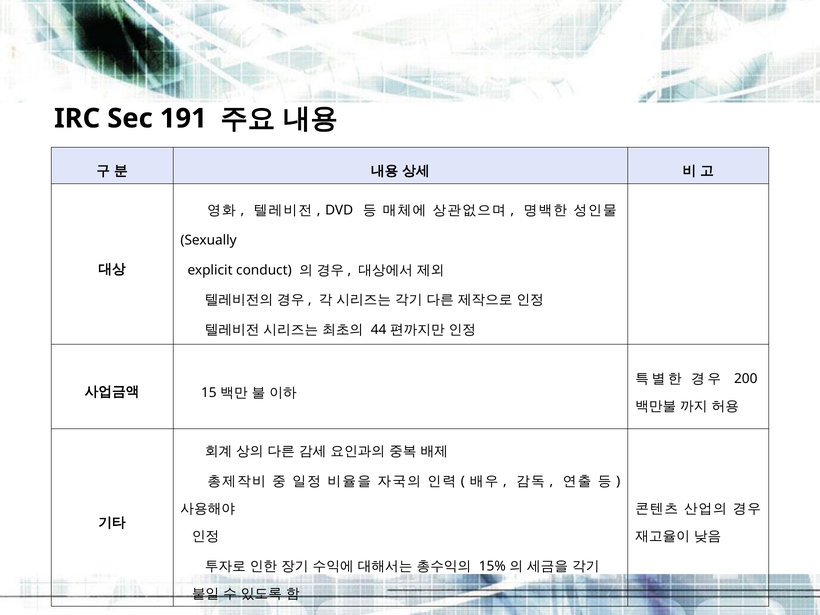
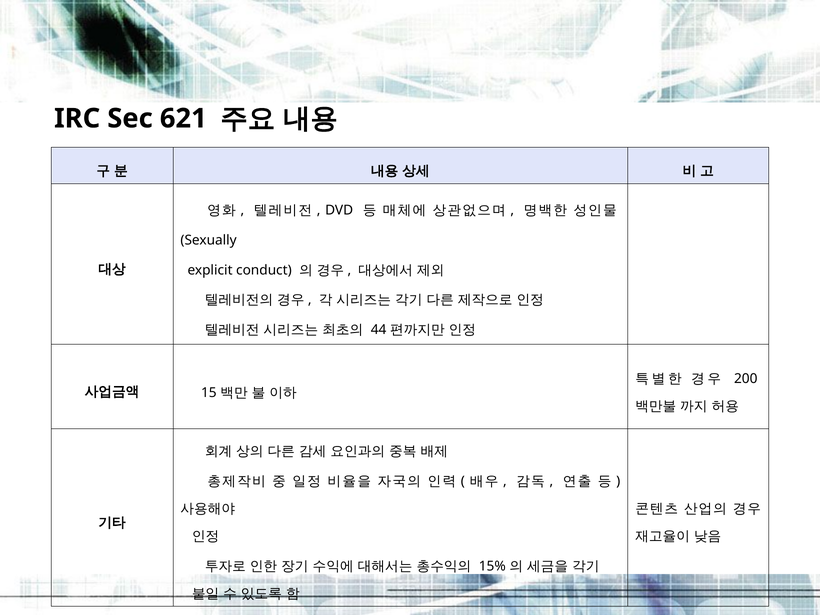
191: 191 -> 621 (183, 118)
